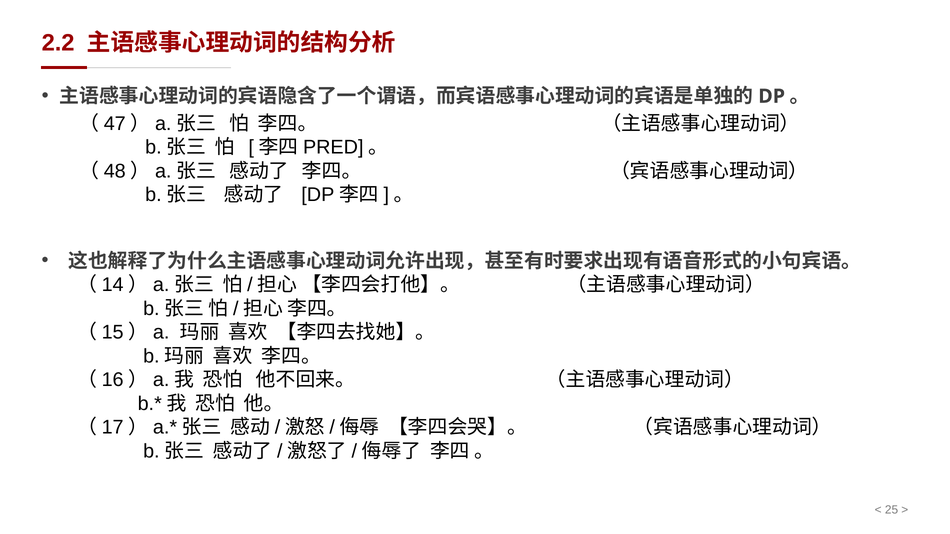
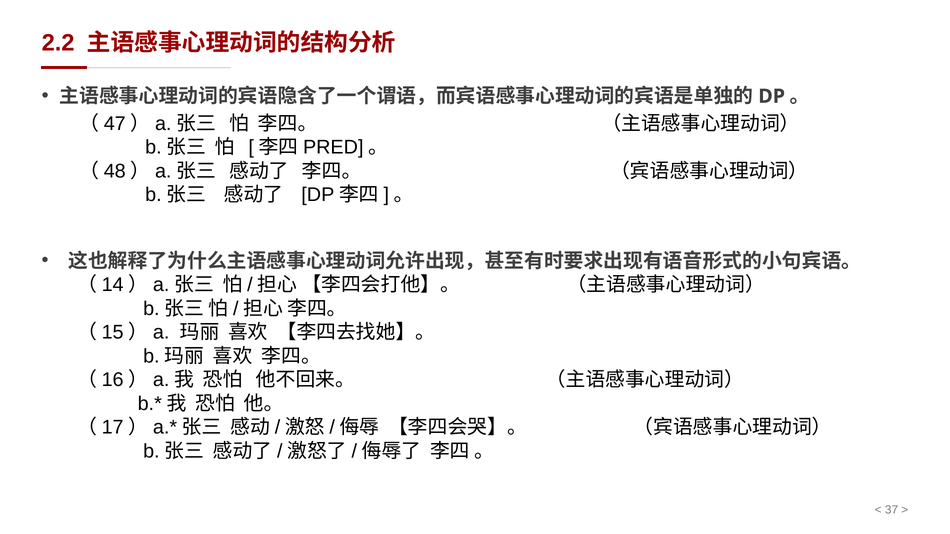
25: 25 -> 37 (892, 510)
